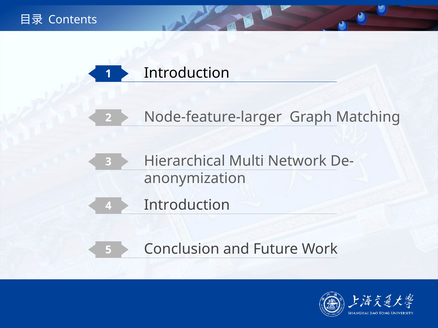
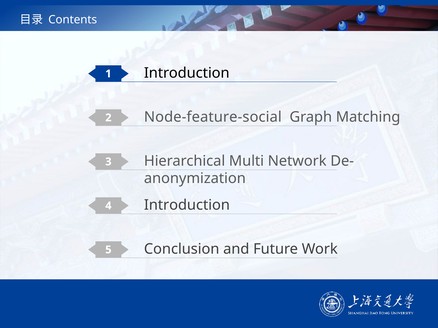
Node-feature-larger: Node-feature-larger -> Node-feature-social (213, 117)
